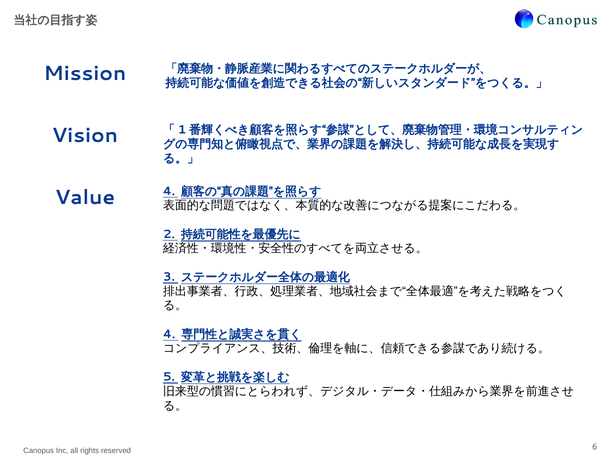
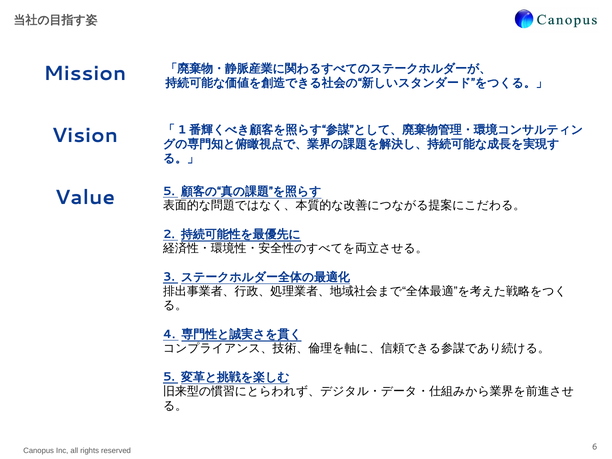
Value 4: 4 -> 5 (169, 191)
